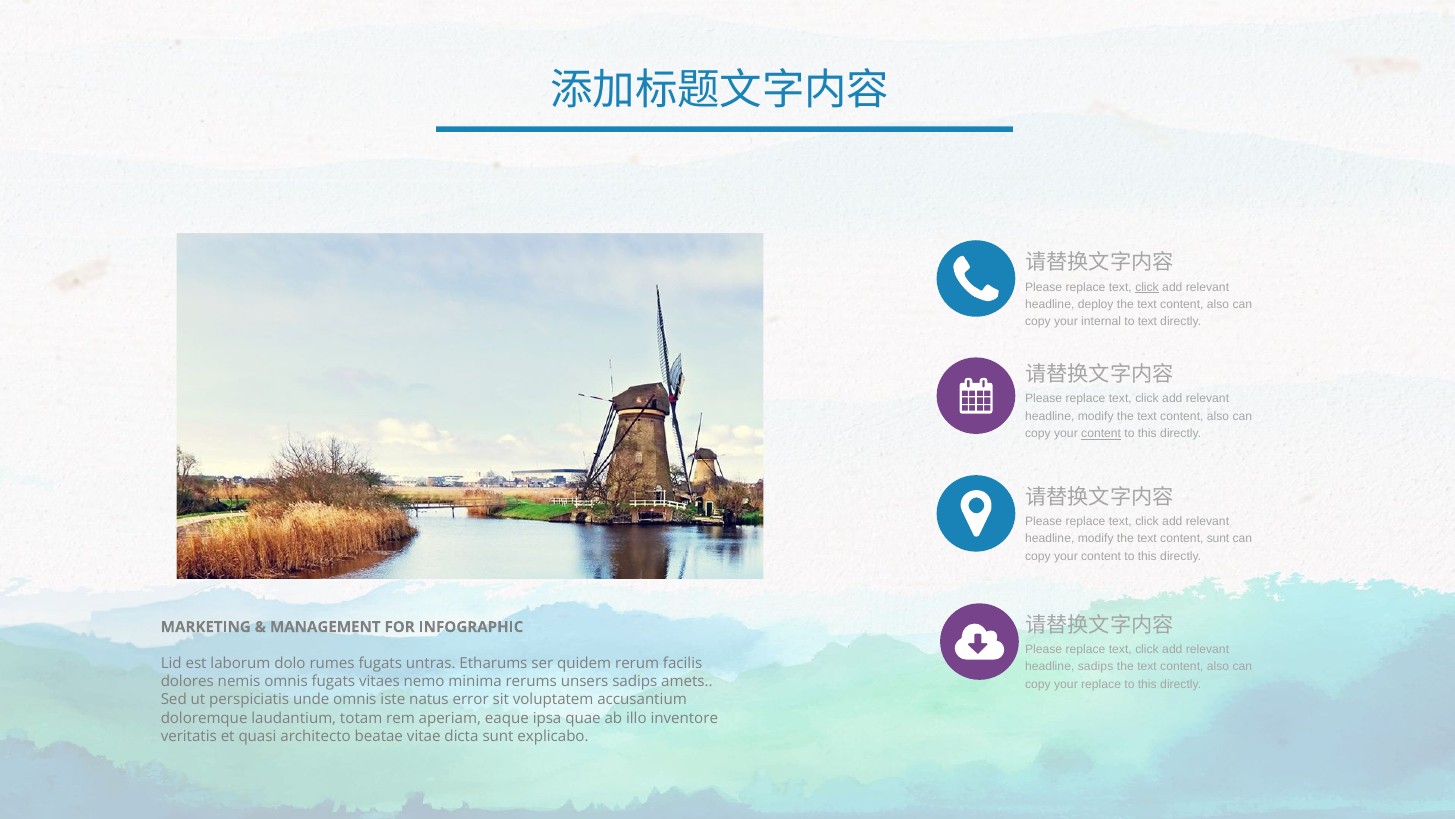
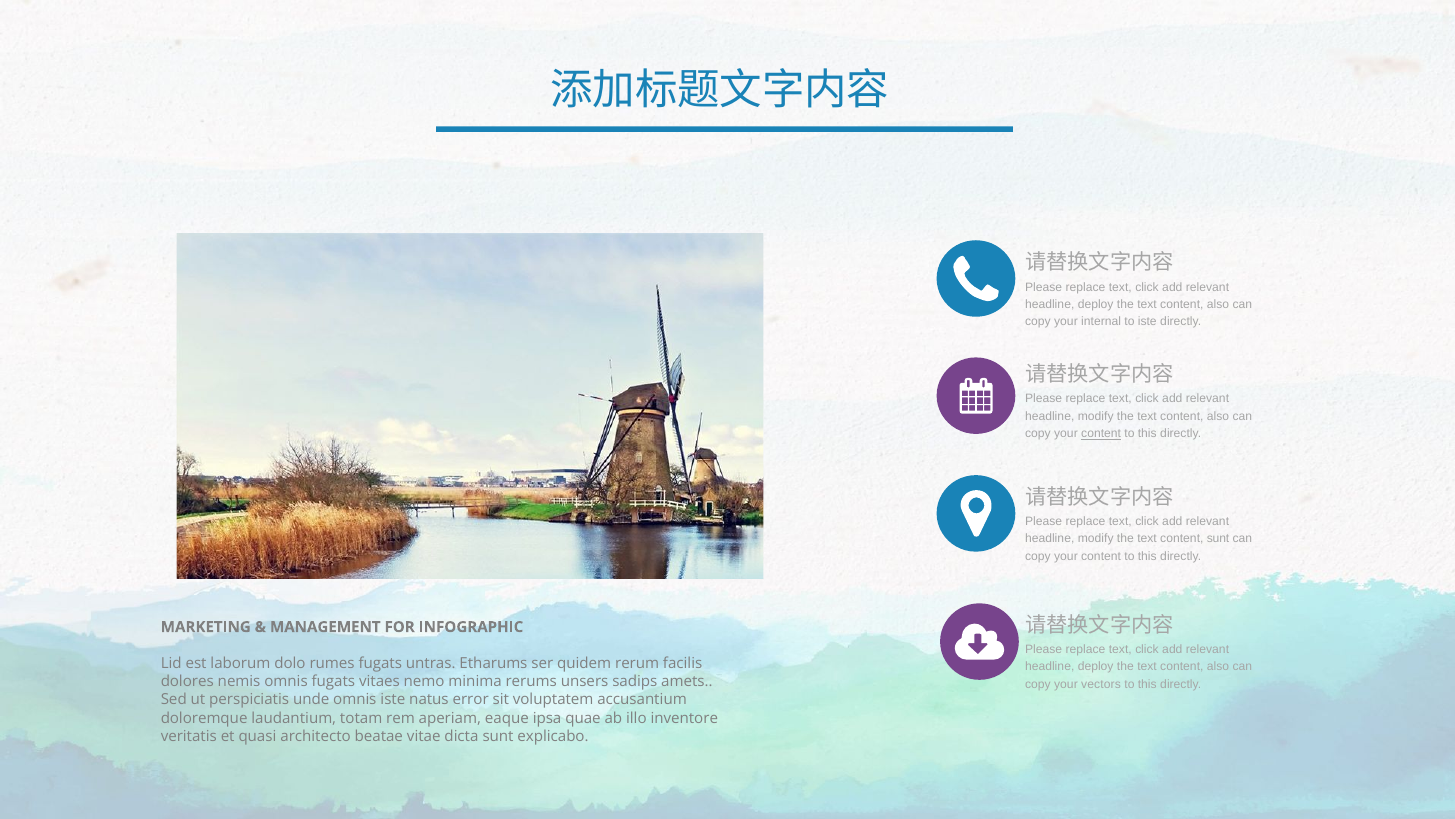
click underline: present -> none (1147, 287)
to text: text -> iste (1147, 322)
sadips: sadips -> deploy (1096, 667)
your replace: replace -> vectors (1101, 684)
